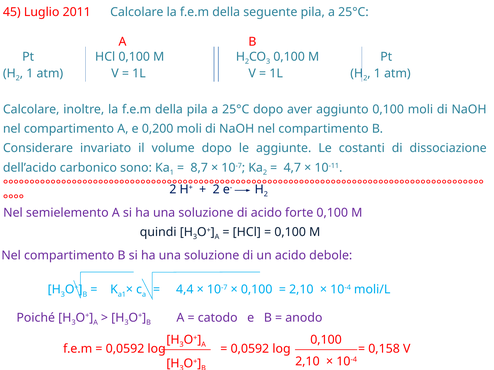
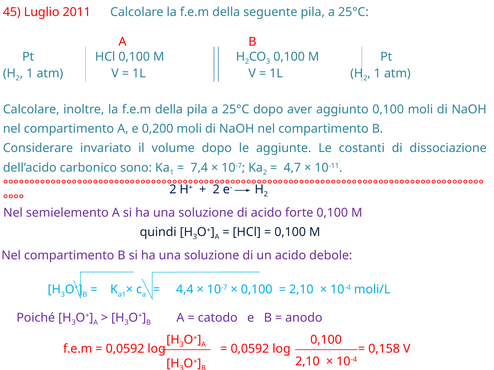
8,7: 8,7 -> 7,4 (199, 168)
